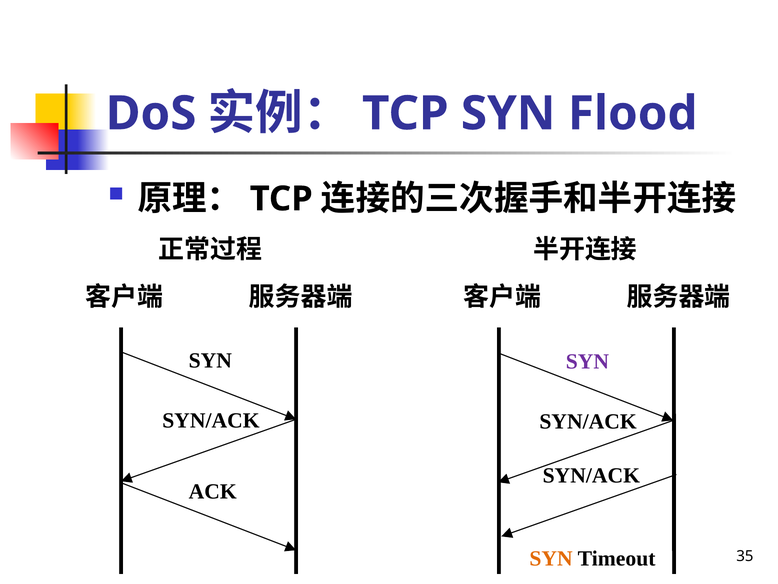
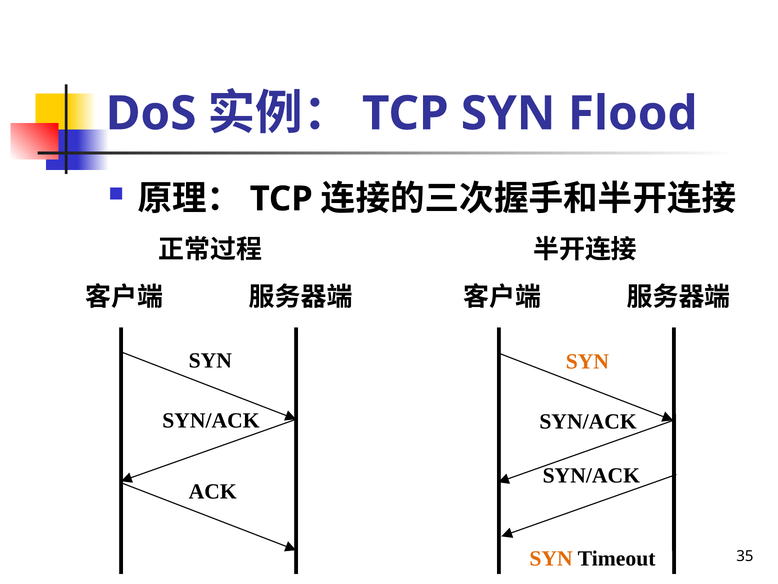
SYN colour: purple -> orange (587, 361)
